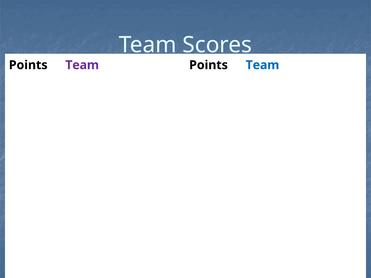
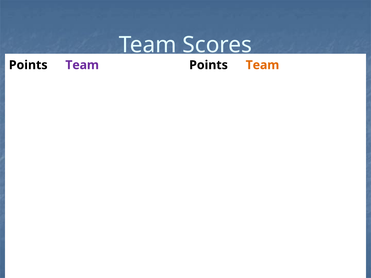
Team colour: blue -> orange (262, 65)
